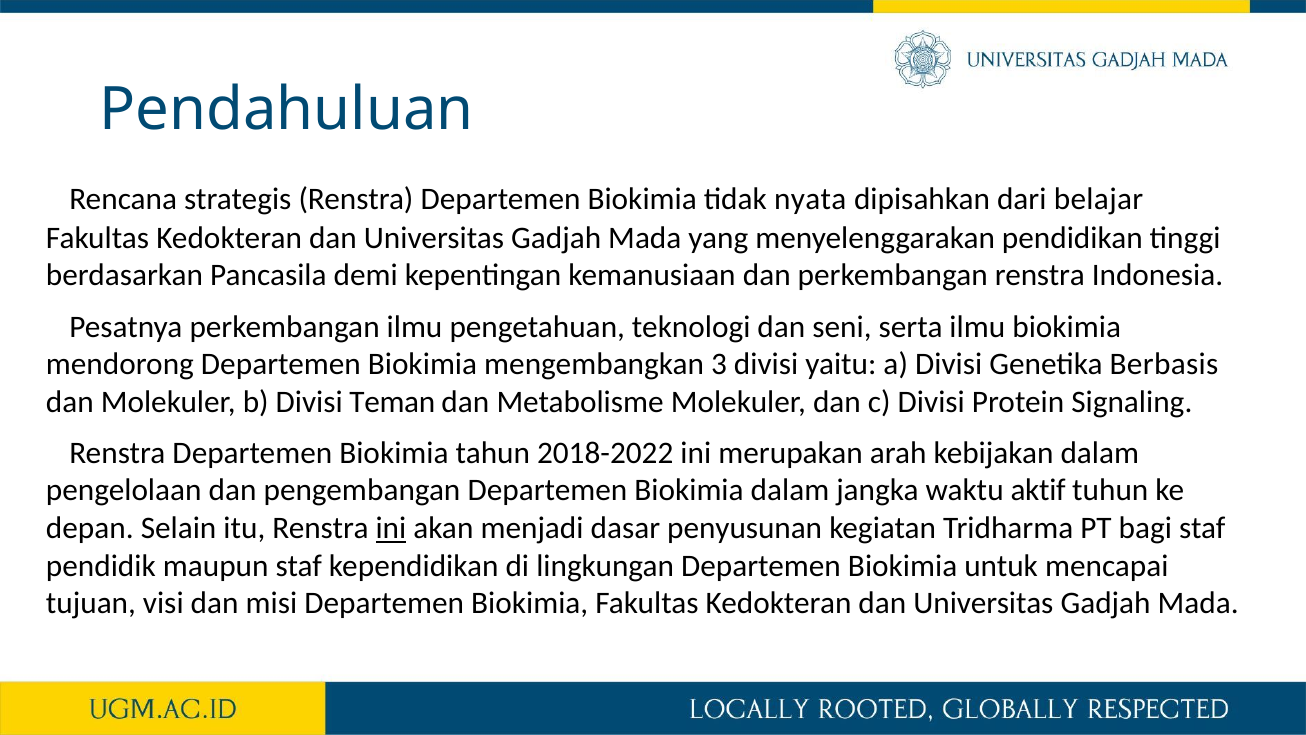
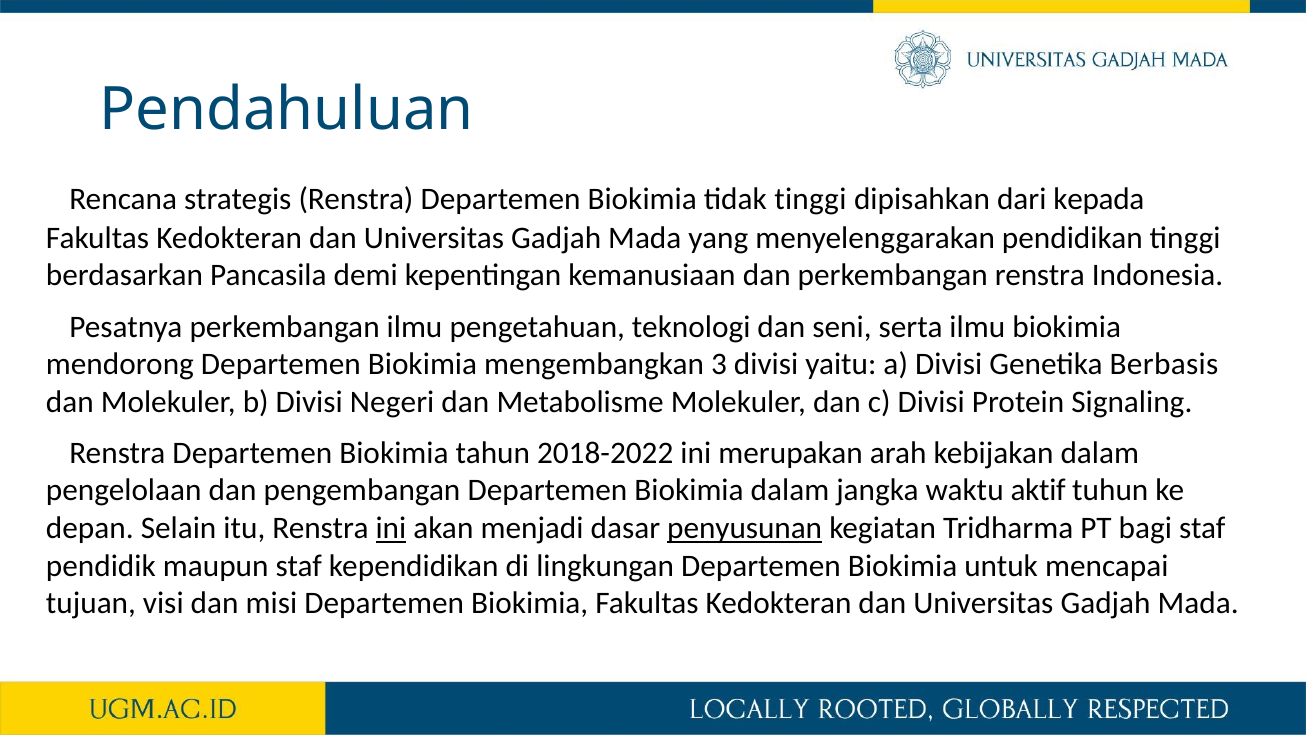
tidak nyata: nyata -> tinggi (810, 199)
belajar: belajar -> kepada (1099, 199)
Teman: Teman -> Negeri (392, 402)
penyusunan underline: none -> present (745, 528)
